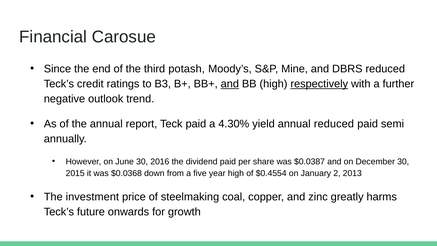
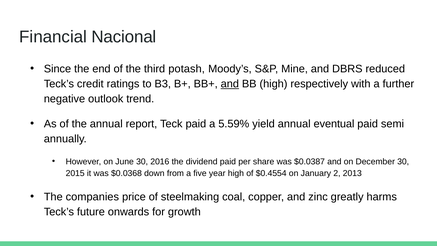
Carosue: Carosue -> Nacional (124, 37)
respectively underline: present -> none (319, 84)
4.30%: 4.30% -> 5.59% (234, 124)
annual reduced: reduced -> eventual (334, 124)
investment: investment -> companies (92, 197)
